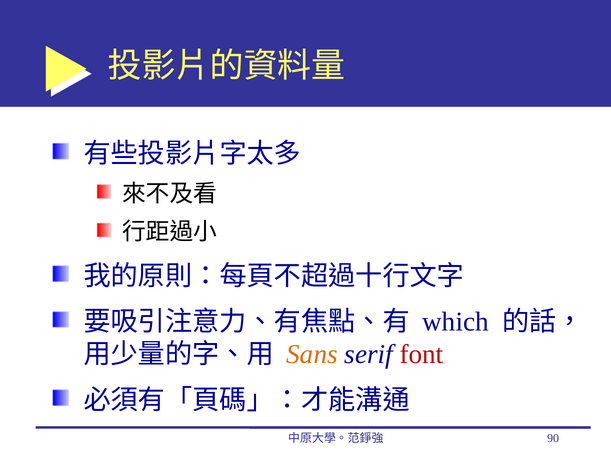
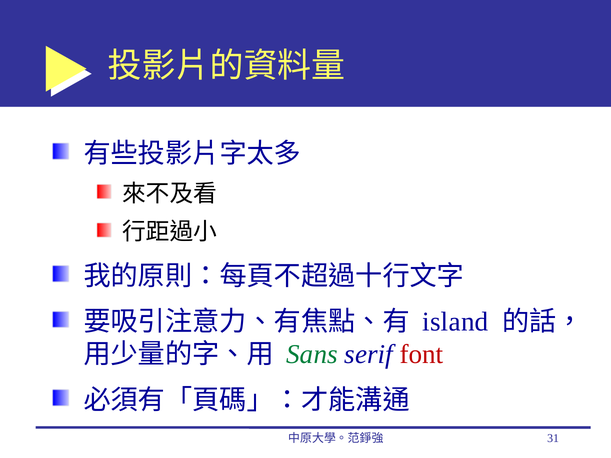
which: which -> island (455, 322)
Sans colour: orange -> green (312, 355)
90: 90 -> 31 (553, 439)
